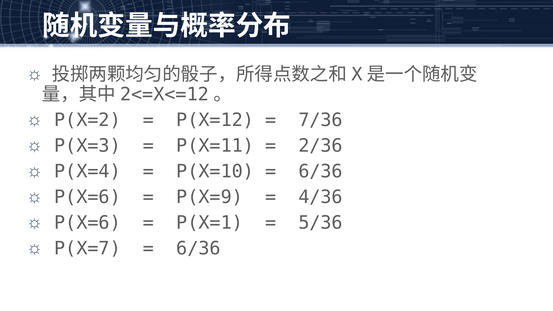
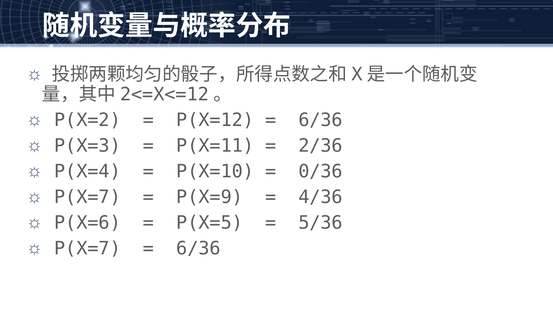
7/36: 7/36 -> 6/36 (321, 120)
6/36: 6/36 -> 0/36 (321, 172)
P(X=6: P(X=6 -> P(X=7 (88, 197)
P(X=1: P(X=1 -> P(X=5 (210, 223)
